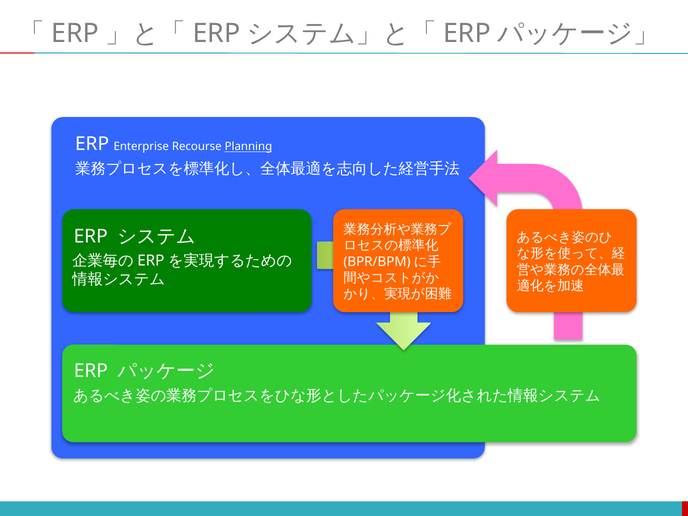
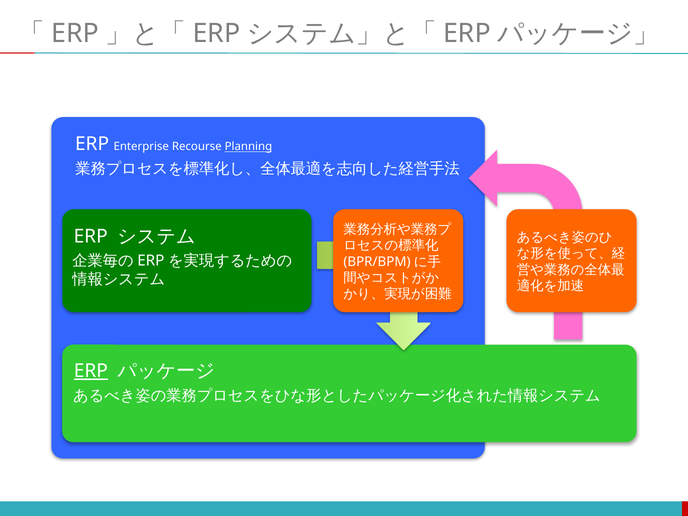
ERP underline: none -> present (91, 371)
